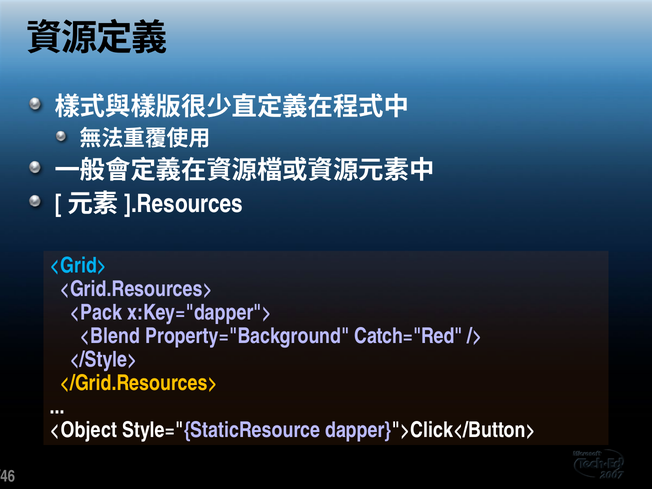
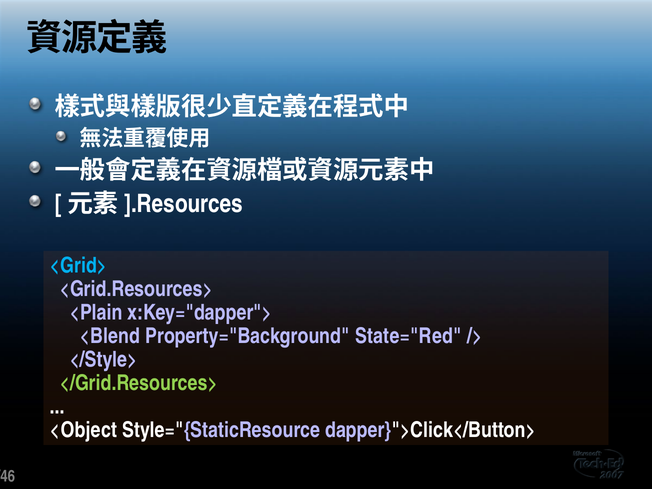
<Pack: <Pack -> <Plain (96, 313)
Catch="Red: Catch="Red -> State="Red (408, 336)
</Grid.Resources> colour: yellow -> light green (139, 383)
